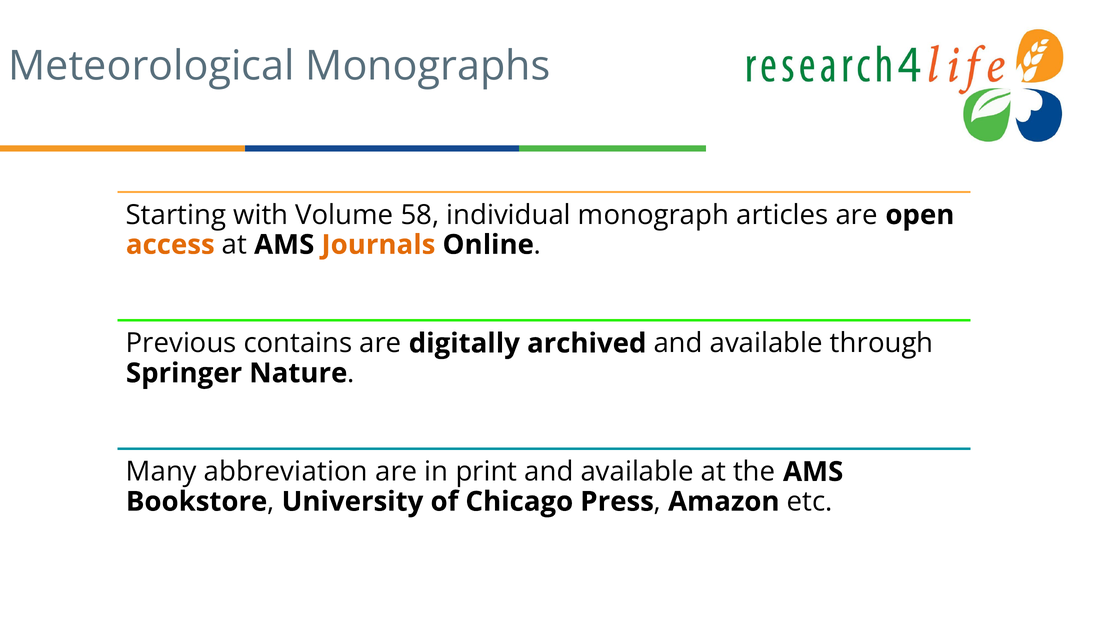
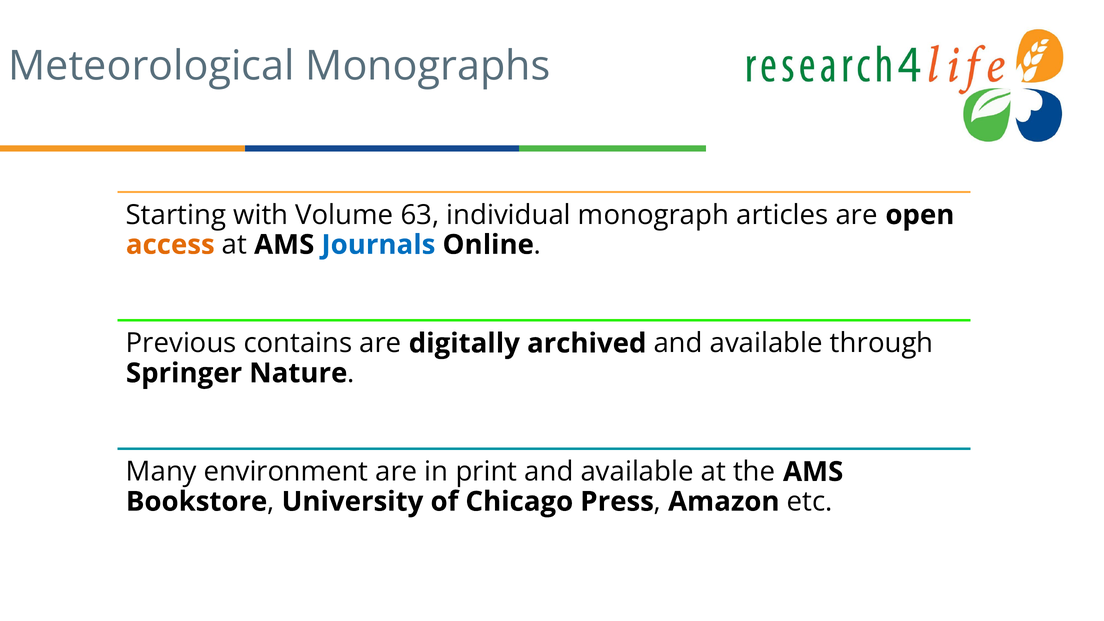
58: 58 -> 63 (420, 215)
Journals colour: orange -> blue (378, 245)
abbreviation: abbreviation -> environment (286, 472)
